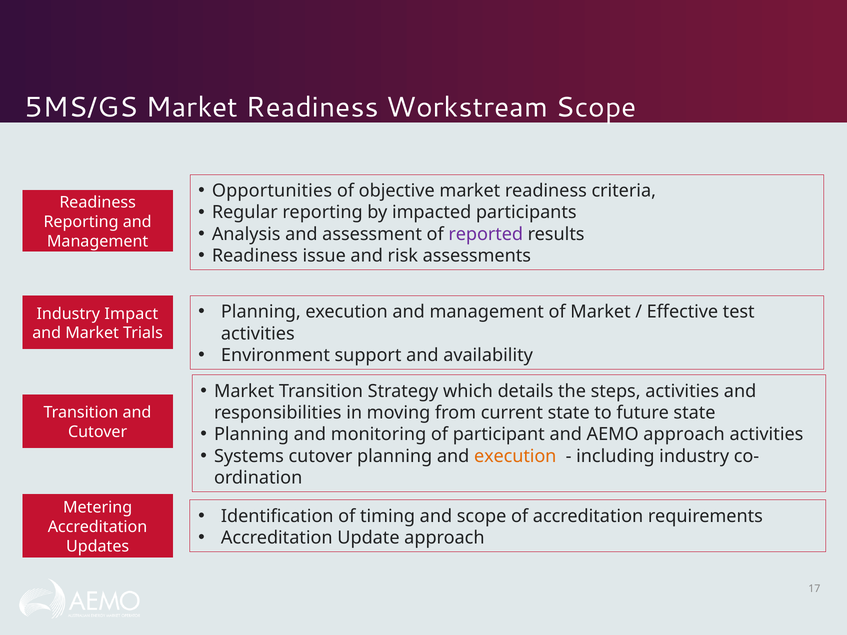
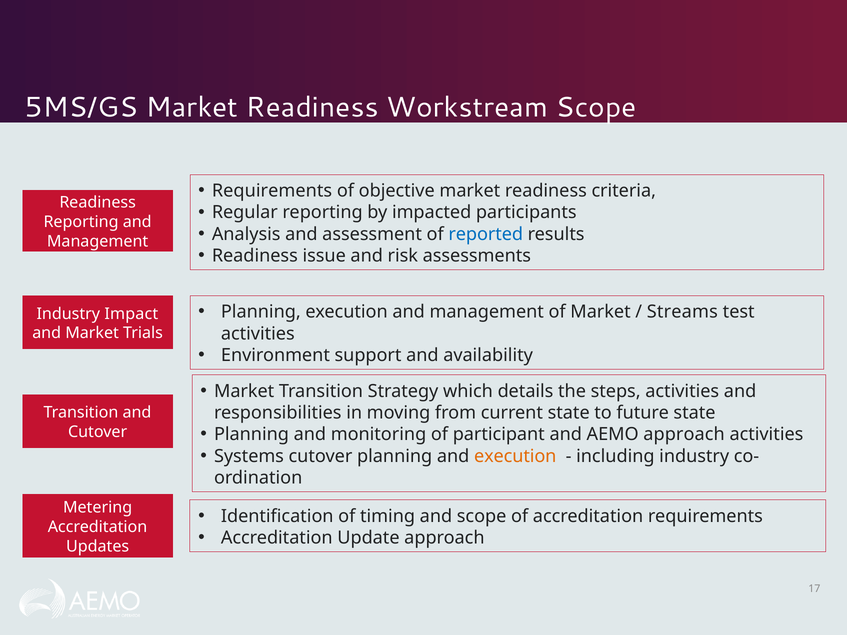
Opportunities: Opportunities -> Requirements (272, 191)
reported colour: purple -> blue (486, 234)
Effective: Effective -> Streams (682, 312)
